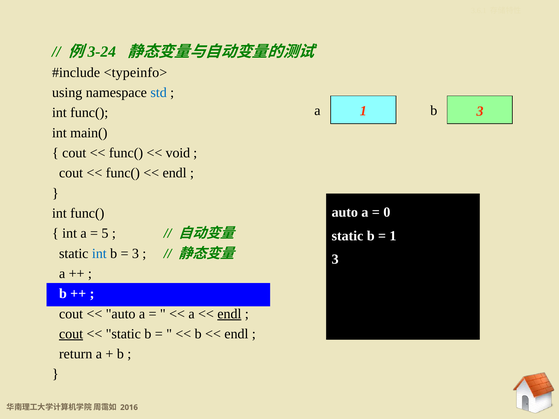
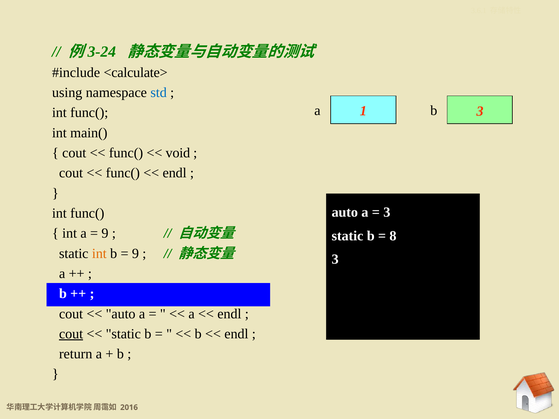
<typeinfo>: <typeinfo> -> <calculate> (136, 73)
0: 0 -> 3 (387, 212)
5: 5 -> 9 (105, 233)
1: 1 -> 8 (393, 236)
int colour: blue -> orange (99, 254)
3: 3 -> 9 (135, 254)
endl underline: present -> none (229, 314)
